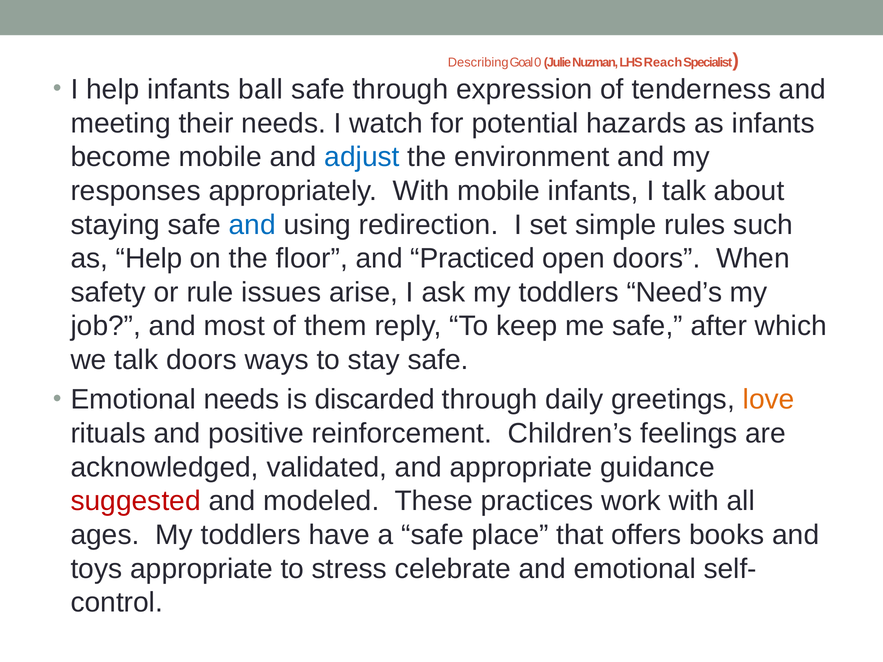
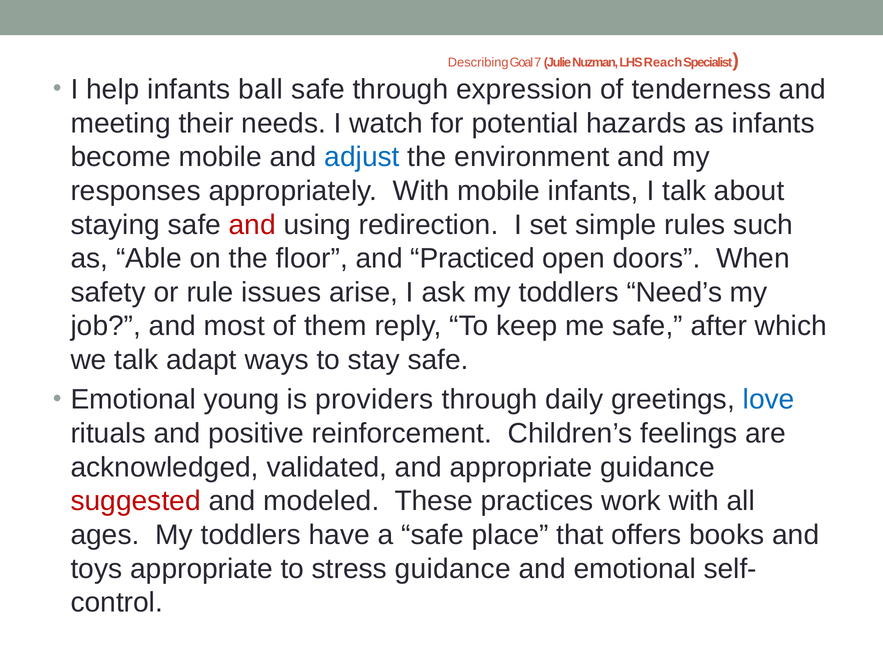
0: 0 -> 7 (538, 62)
and colour: blue -> red (252, 225)
as Help: Help -> Able (149, 259)
talk doors: doors -> adapt (201, 360)
Emotional needs: needs -> young (242, 400)
discarded: discarded -> providers (374, 400)
love colour: orange -> blue (769, 400)
stress celebrate: celebrate -> guidance (453, 569)
